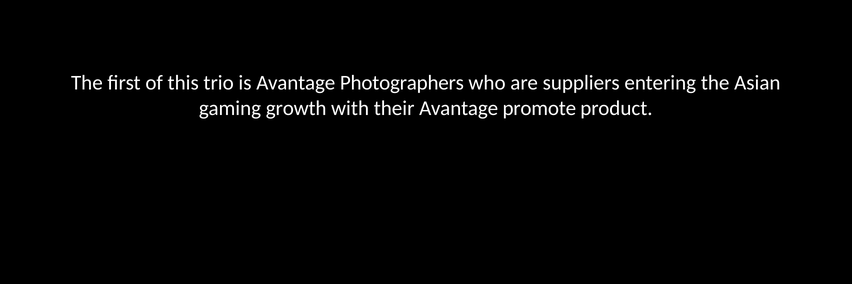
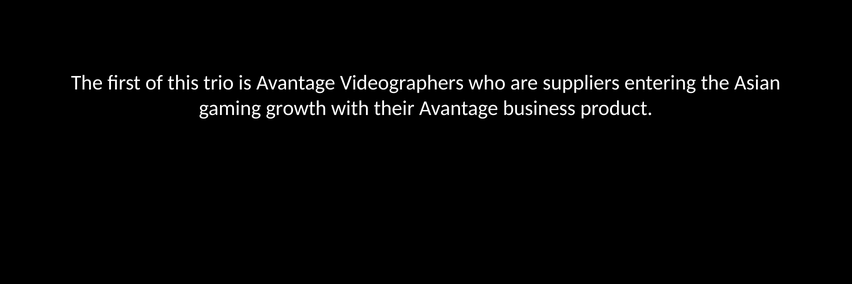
Photographers: Photographers -> Videographers (402, 83)
promote: promote -> business (539, 108)
